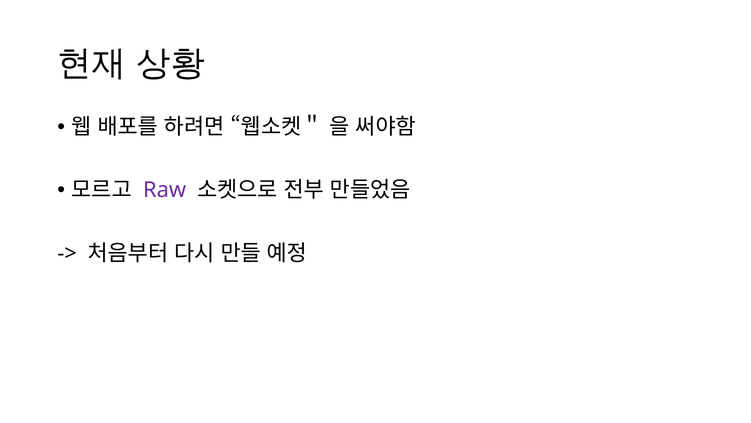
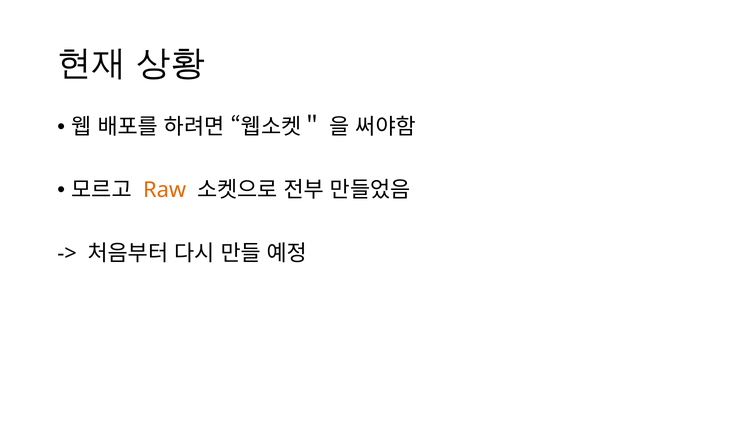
Raw colour: purple -> orange (165, 190)
